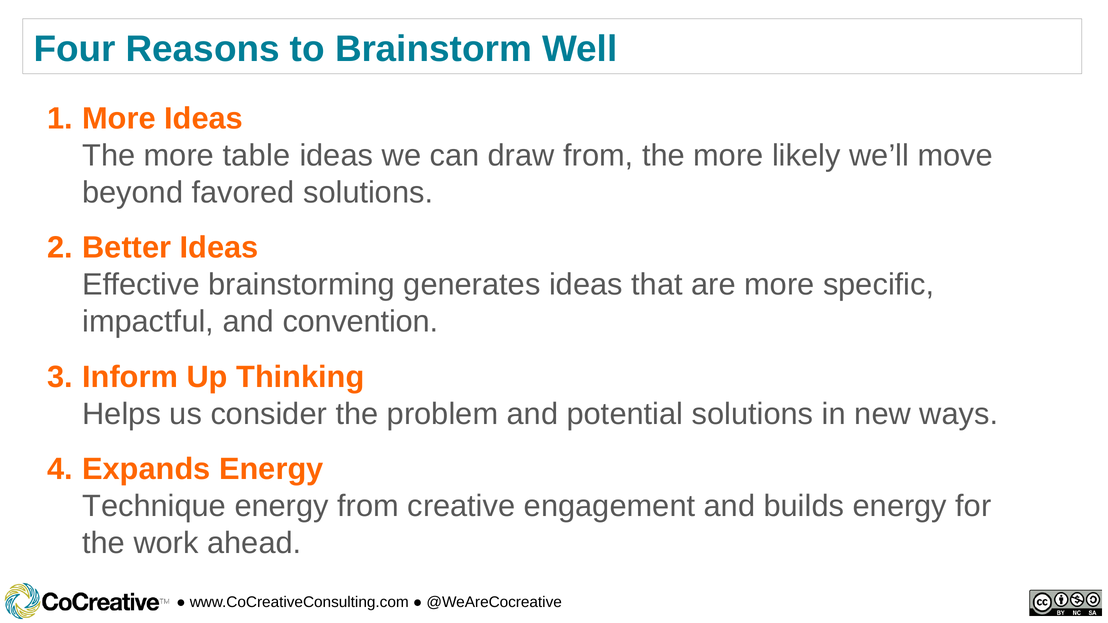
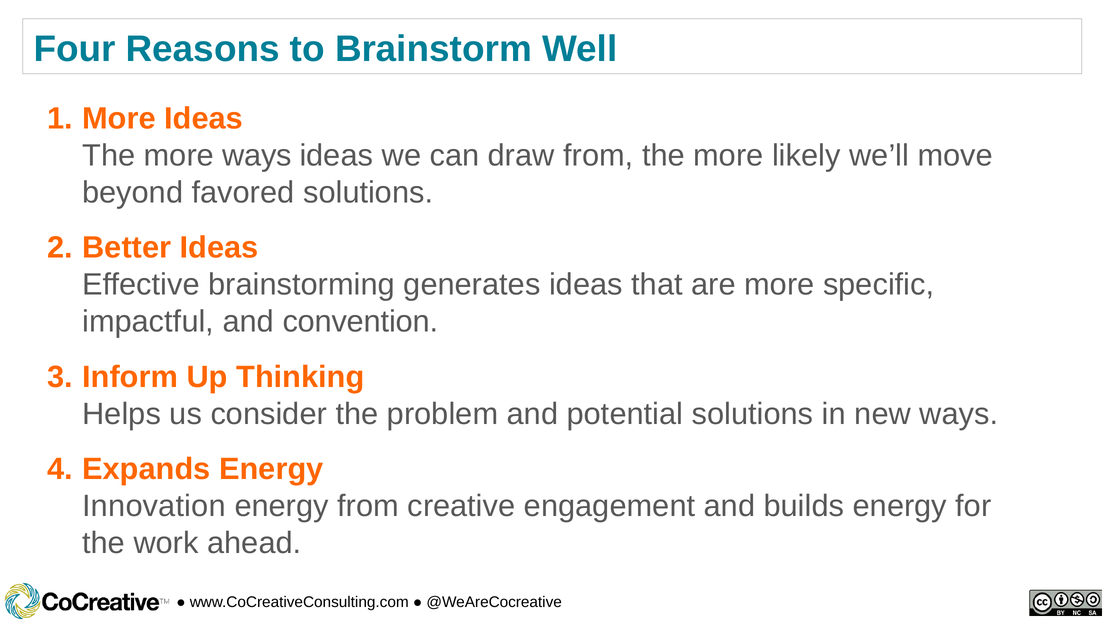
more table: table -> ways (257, 156)
Technique: Technique -> Innovation (154, 506)
